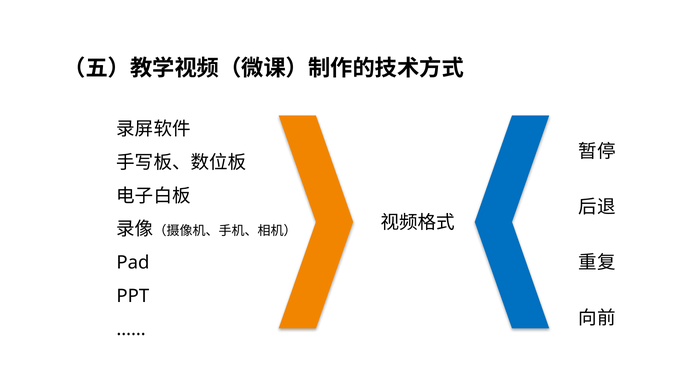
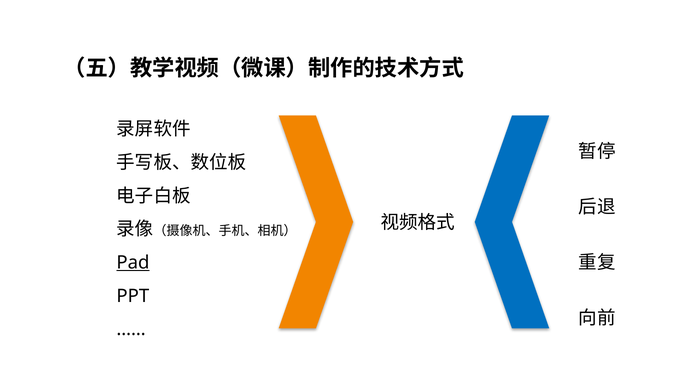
Pad underline: none -> present (133, 263)
